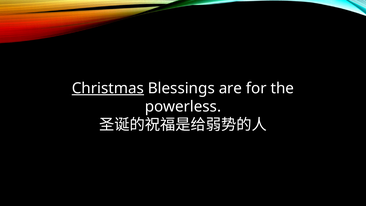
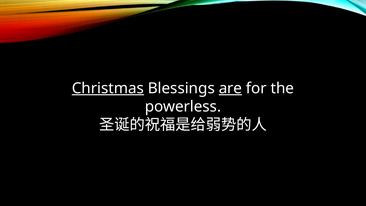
are underline: none -> present (230, 88)
